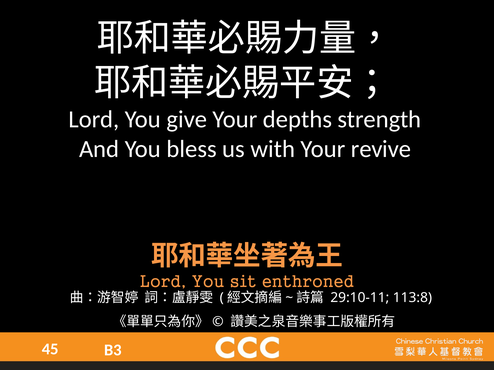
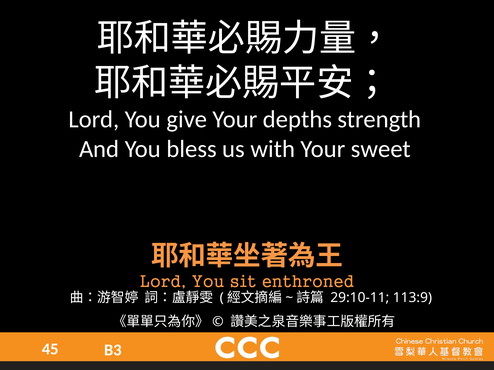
revive: revive -> sweet (381, 149)
113:8: 113:8 -> 113:9 (412, 298)
